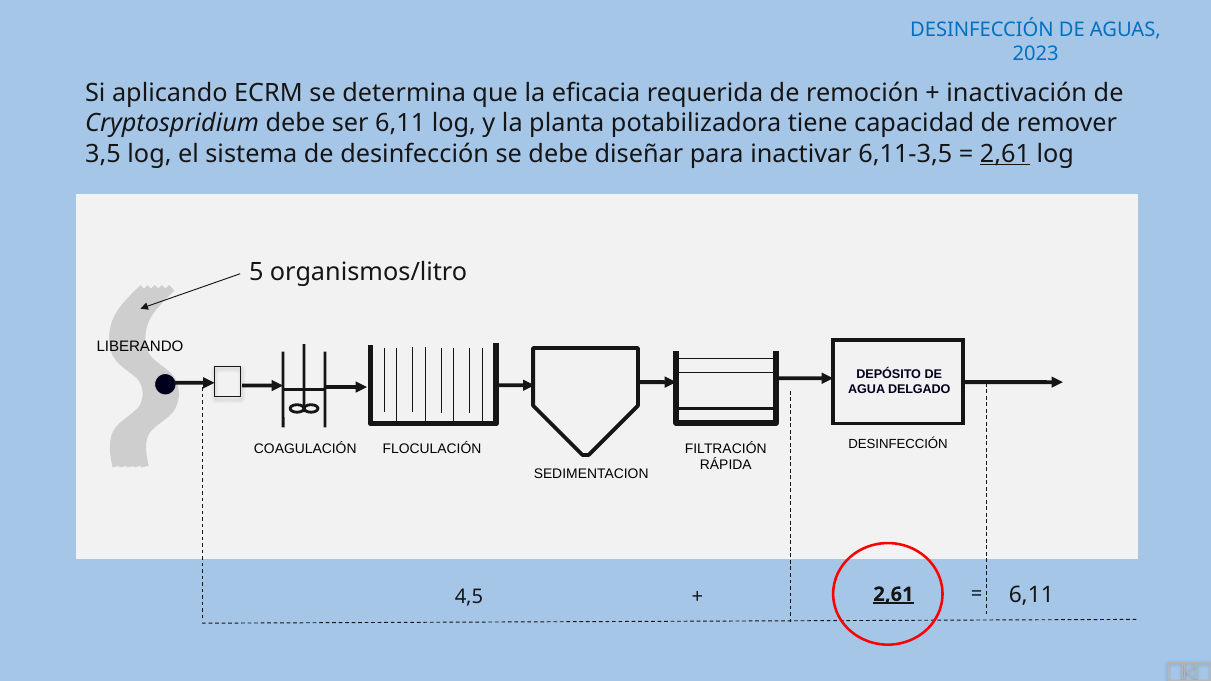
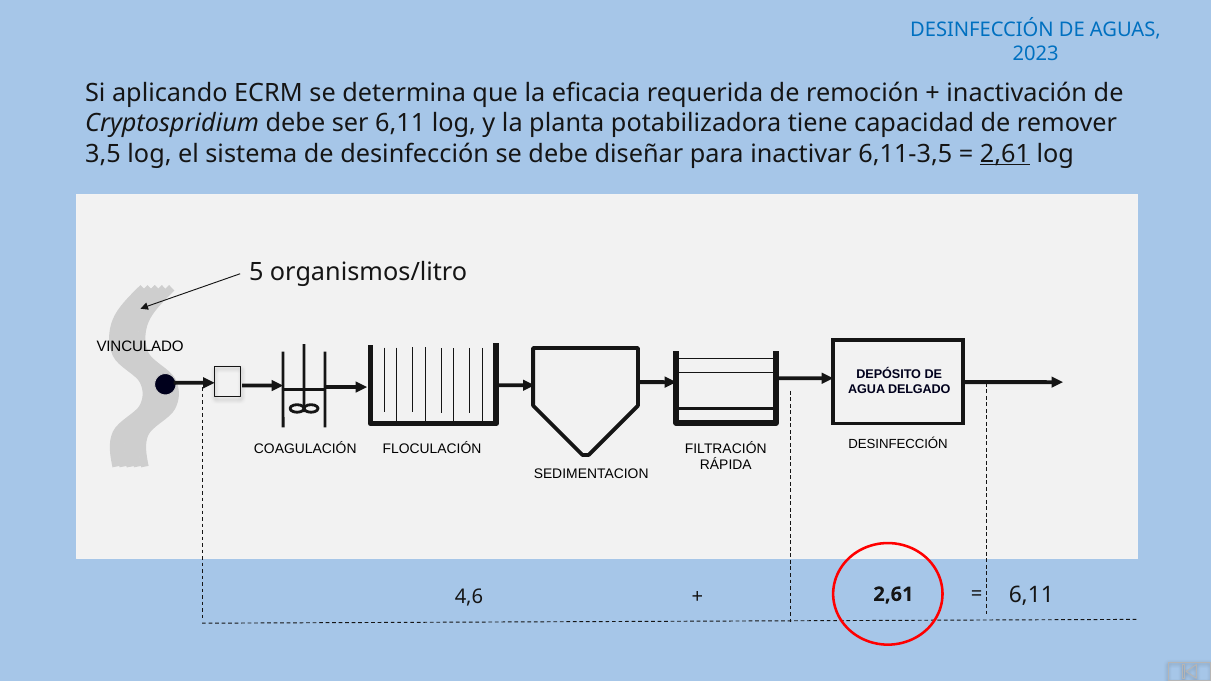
LIBERANDO: LIBERANDO -> VINCULADO (140, 347)
4,5: 4,5 -> 4,6 (469, 597)
2,61 underline: present -> none (894, 594)
